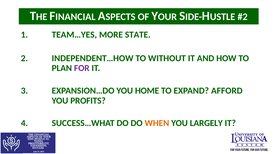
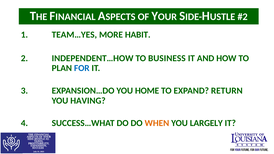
STATE: STATE -> HABIT (138, 35)
WITHOUT: WITHOUT -> BUSINESS (167, 58)
FOR colour: purple -> blue (82, 68)
AFFORD: AFFORD -> RETURN (227, 91)
PROFITS: PROFITS -> HAVING (88, 101)
